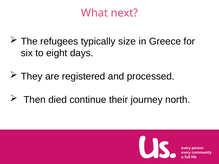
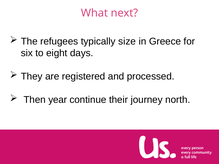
died: died -> year (58, 100)
